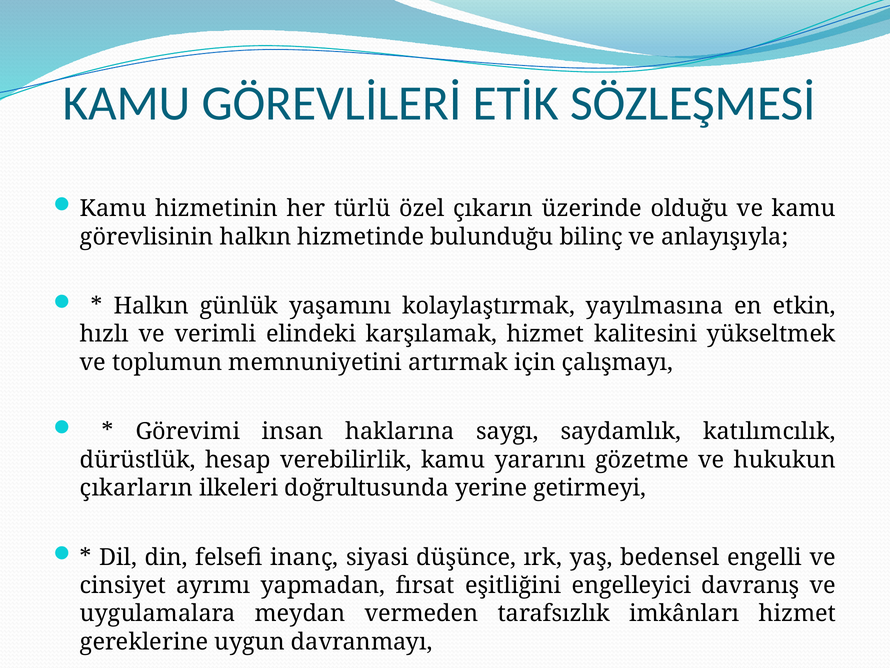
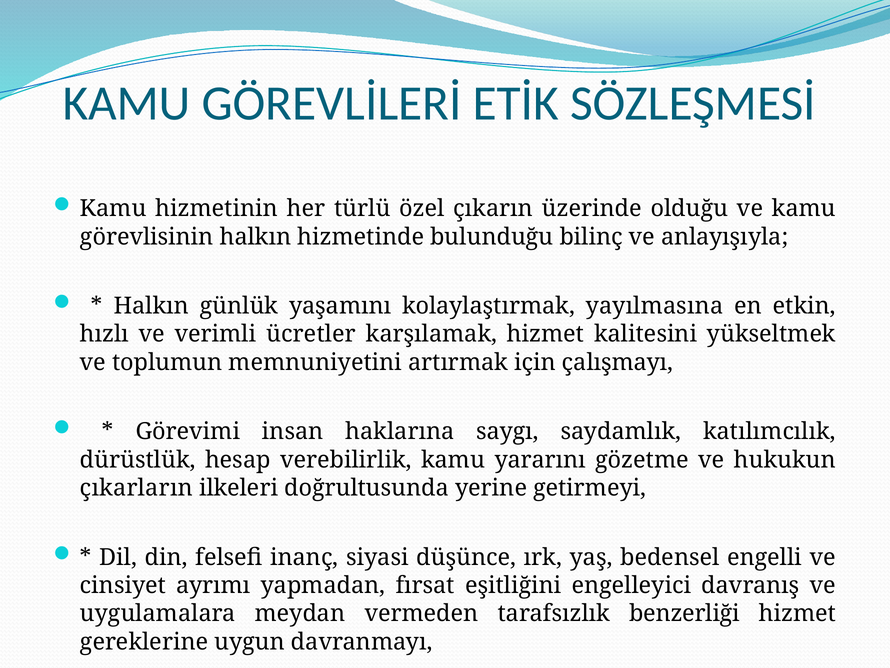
elindeki: elindeki -> ücretler (311, 334)
imkânları: imkânları -> benzerliği (684, 613)
